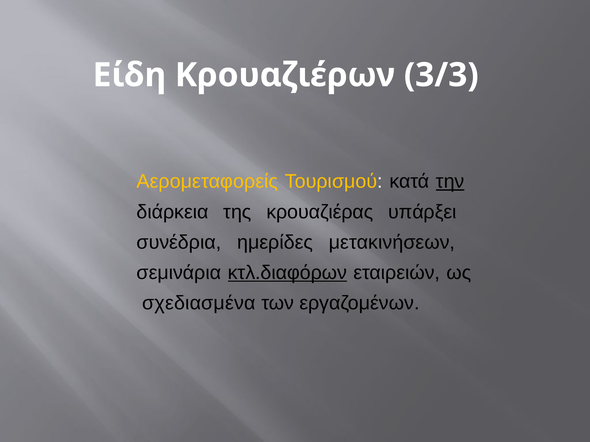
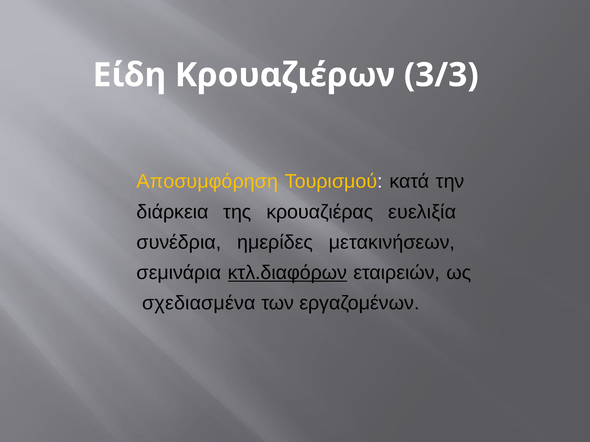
Αερομεταφορείς: Αερομεταφορείς -> Αποσυμφόρηση (207, 182)
την underline: present -> none (450, 182)
υπάρξει: υπάρξει -> ευελιξία (422, 212)
